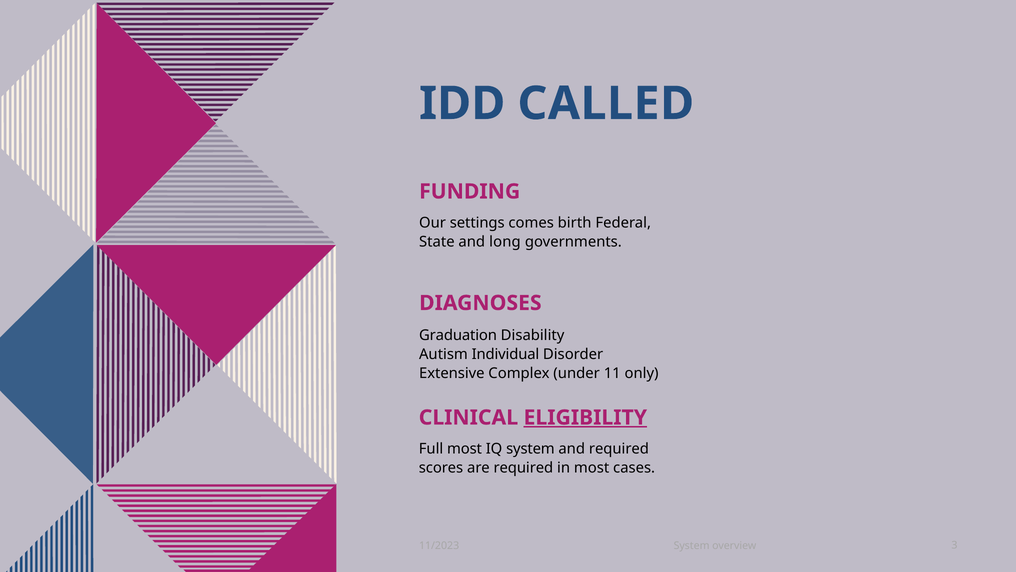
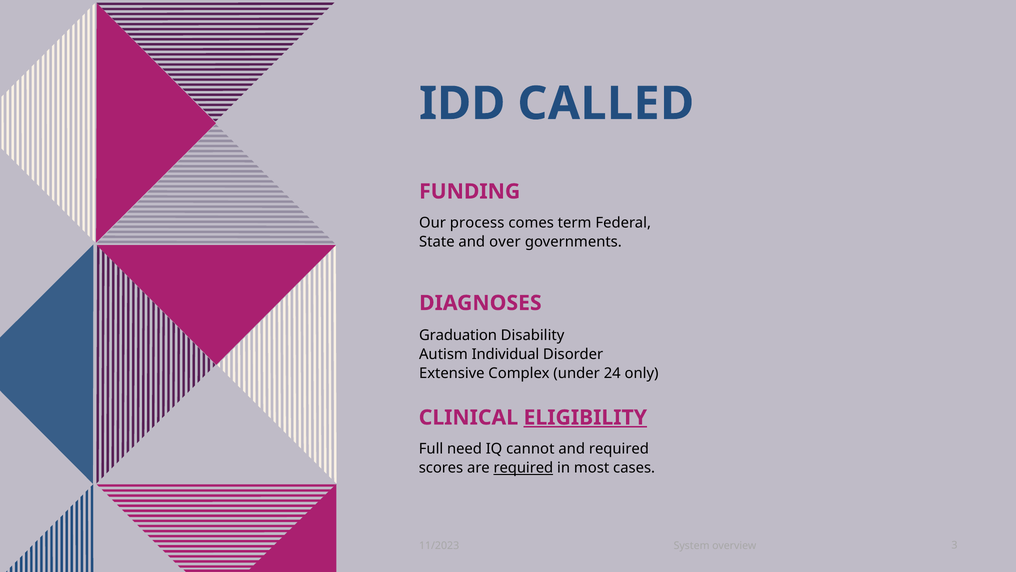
settings: settings -> process (477, 223)
birth: birth -> term (575, 223)
long: long -> over (505, 242)
11: 11 -> 24 (612, 373)
Full most: most -> need (464, 449)
IQ system: system -> cannot (530, 449)
required underline: none -> present (523, 468)
